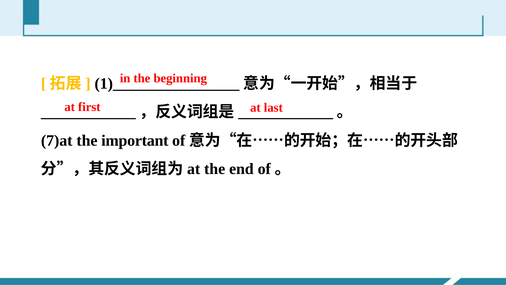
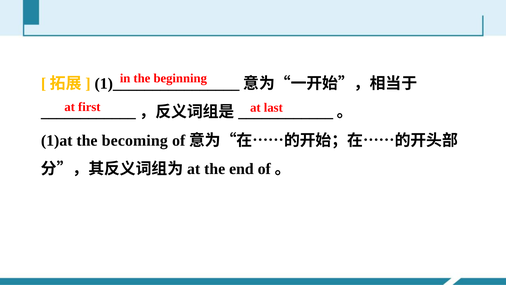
7)at: 7)at -> 1)at (57, 140)
important: important -> becoming (135, 140)
